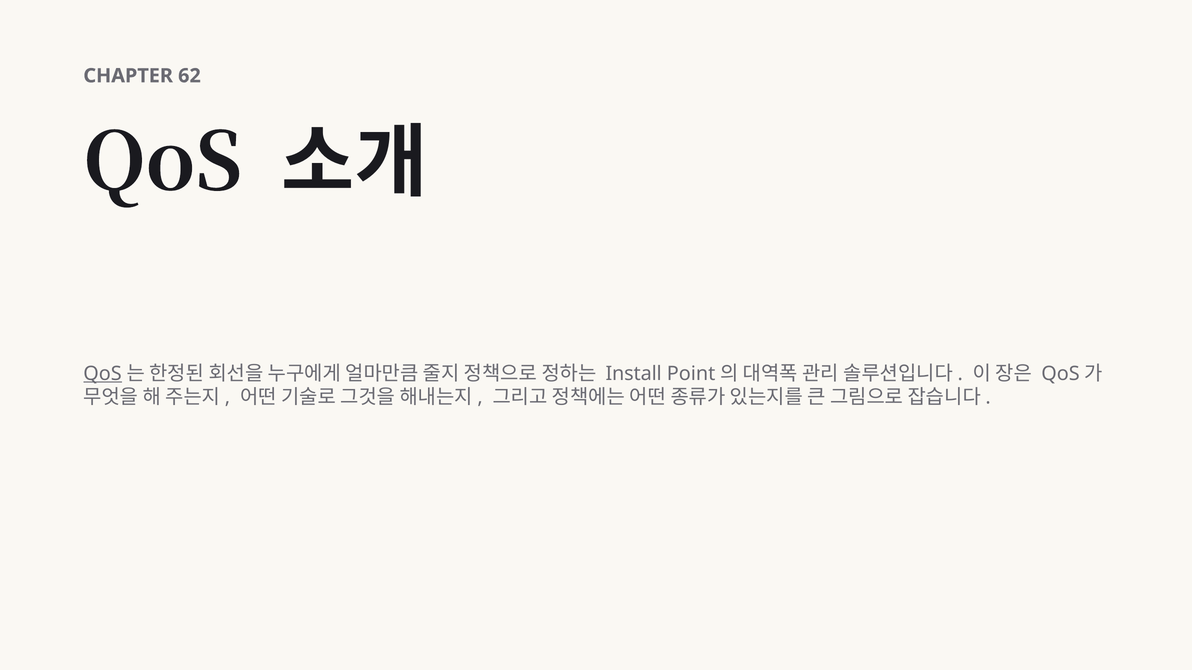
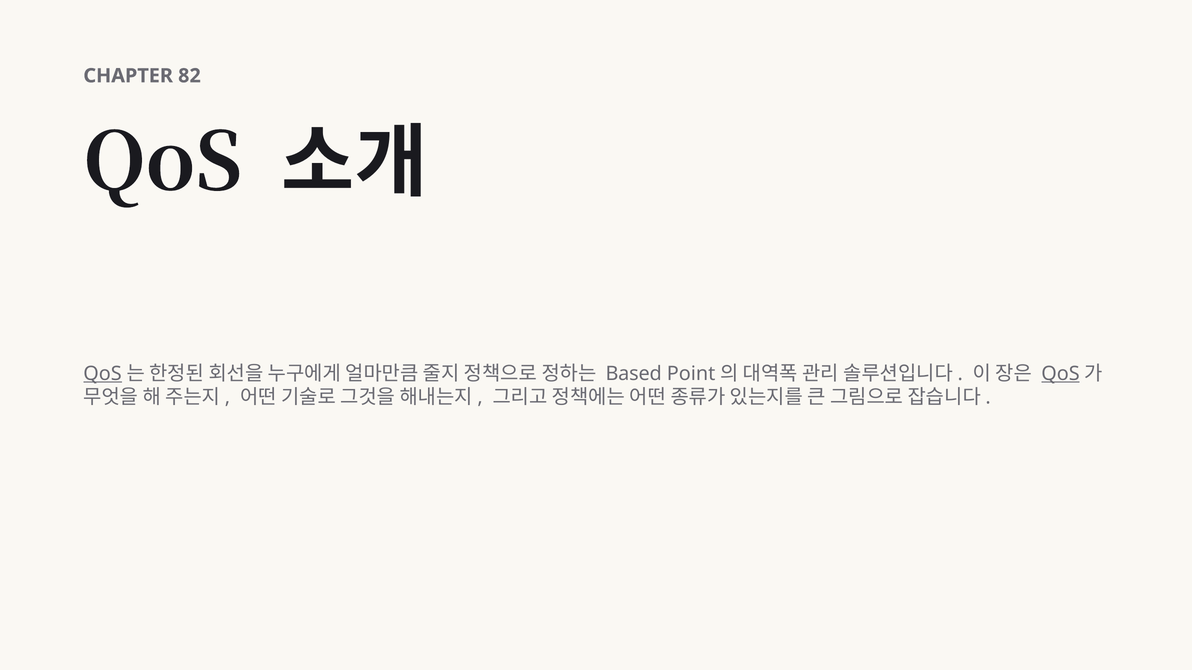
62: 62 -> 82 (189, 76)
Install: Install -> Based (634, 374)
QoS underline: none -> present (1060, 374)
